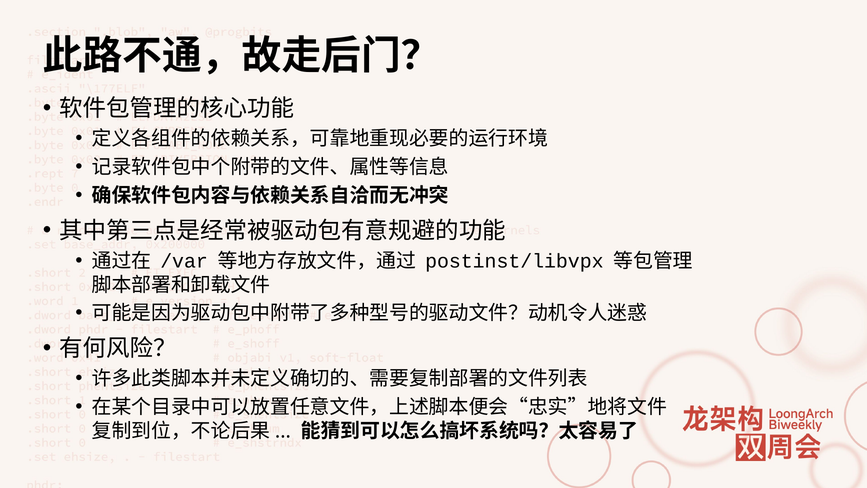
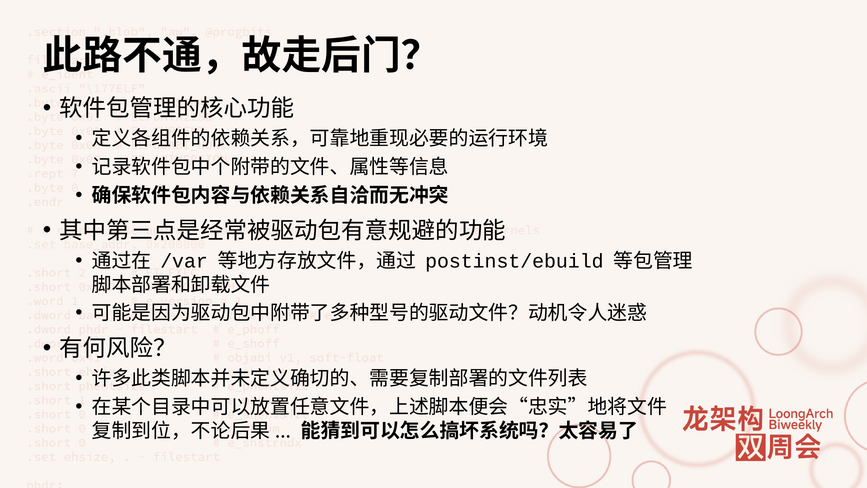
postinst/libvpx: postinst/libvpx -> postinst/ebuild (514, 261)
